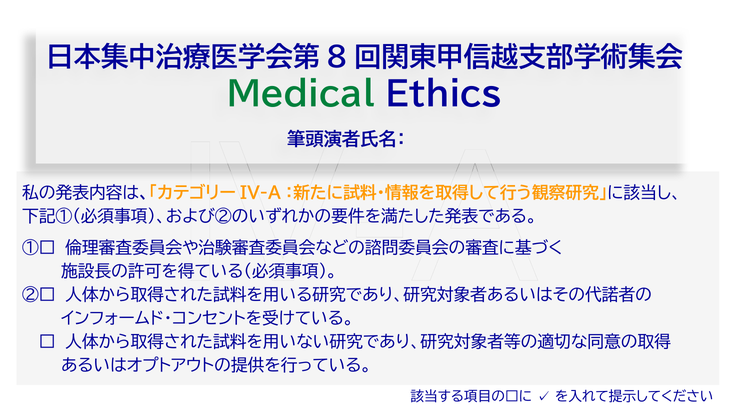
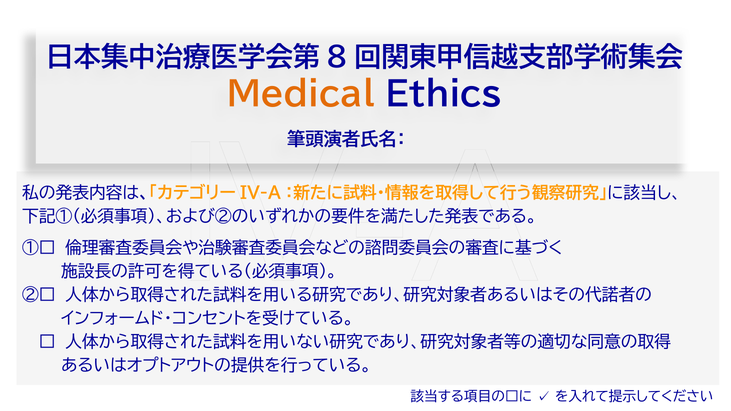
Medical colour: green -> orange (301, 95)
